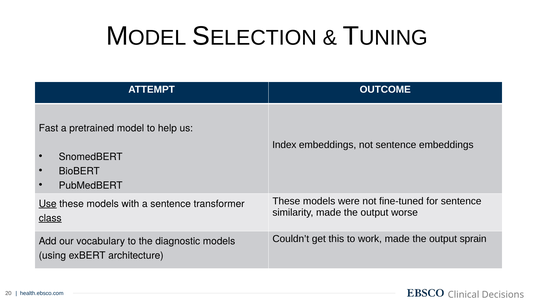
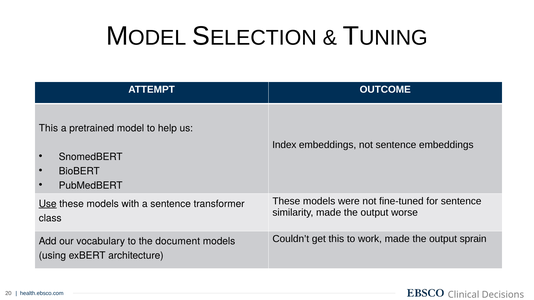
Fast: Fast -> This (48, 128)
class underline: present -> none (50, 218)
diagnostic: diagnostic -> document (178, 242)
